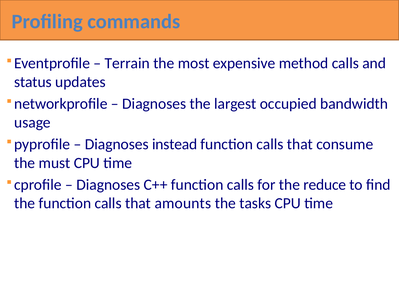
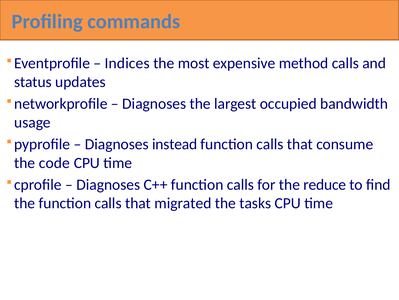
Terrain: Terrain -> Indices (127, 63)
must: must -> code (54, 162)
amounts: amounts -> migrated (183, 203)
